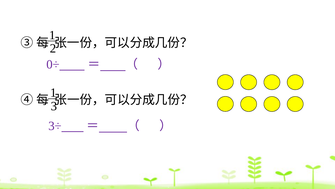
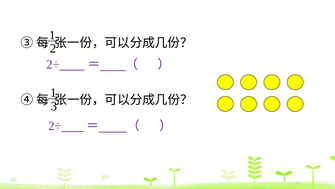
0÷: 0÷ -> 2÷ (53, 64)
3÷: 3÷ -> 2÷ (55, 126)
